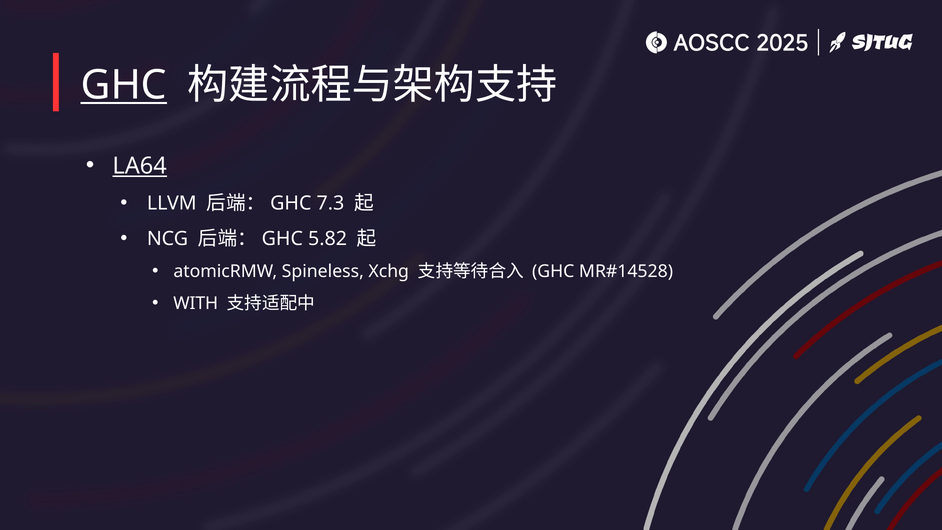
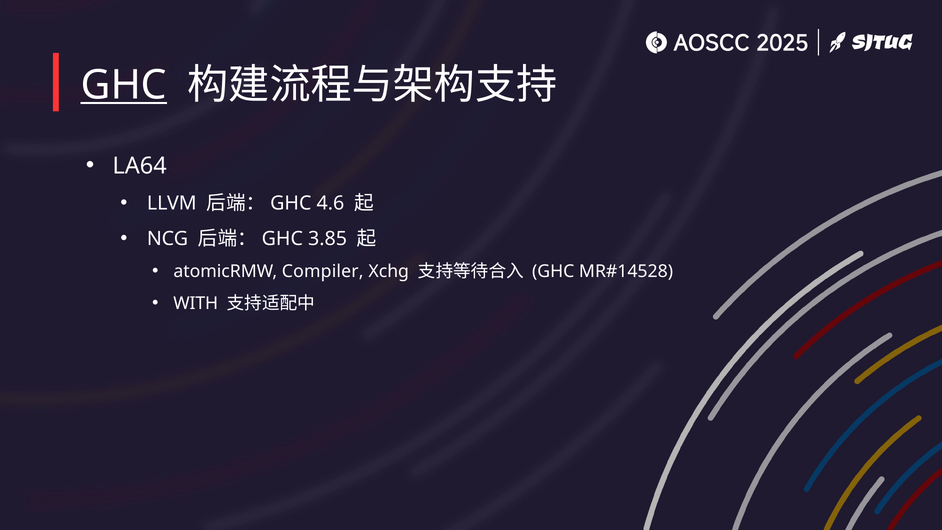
LA64 underline: present -> none (140, 166)
7.3: 7.3 -> 4.6 (330, 203)
5.82: 5.82 -> 3.85 (328, 239)
Spineless: Spineless -> Compiler (323, 271)
